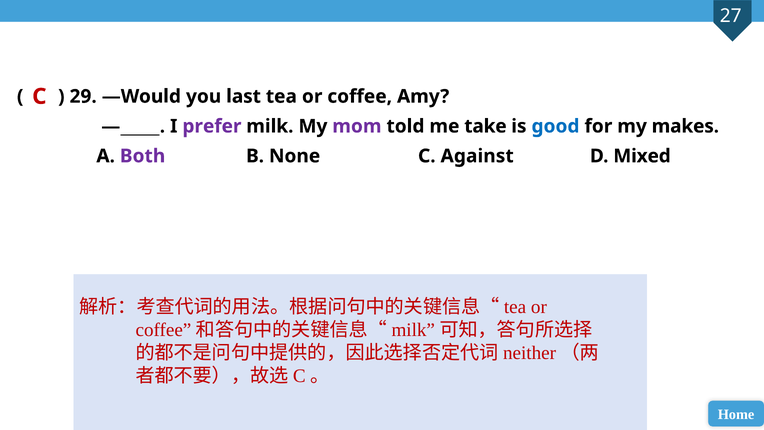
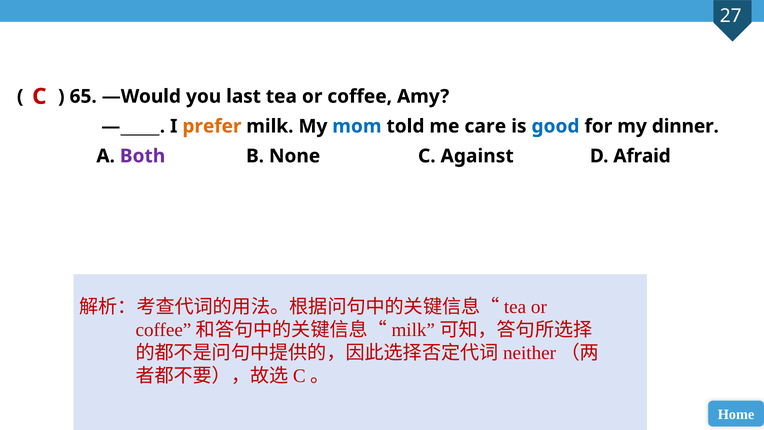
29: 29 -> 65 (83, 96)
prefer colour: purple -> orange (212, 126)
mom colour: purple -> blue (357, 126)
take: take -> care (485, 126)
makes: makes -> dinner (685, 126)
Mixed: Mixed -> Afraid (642, 156)
